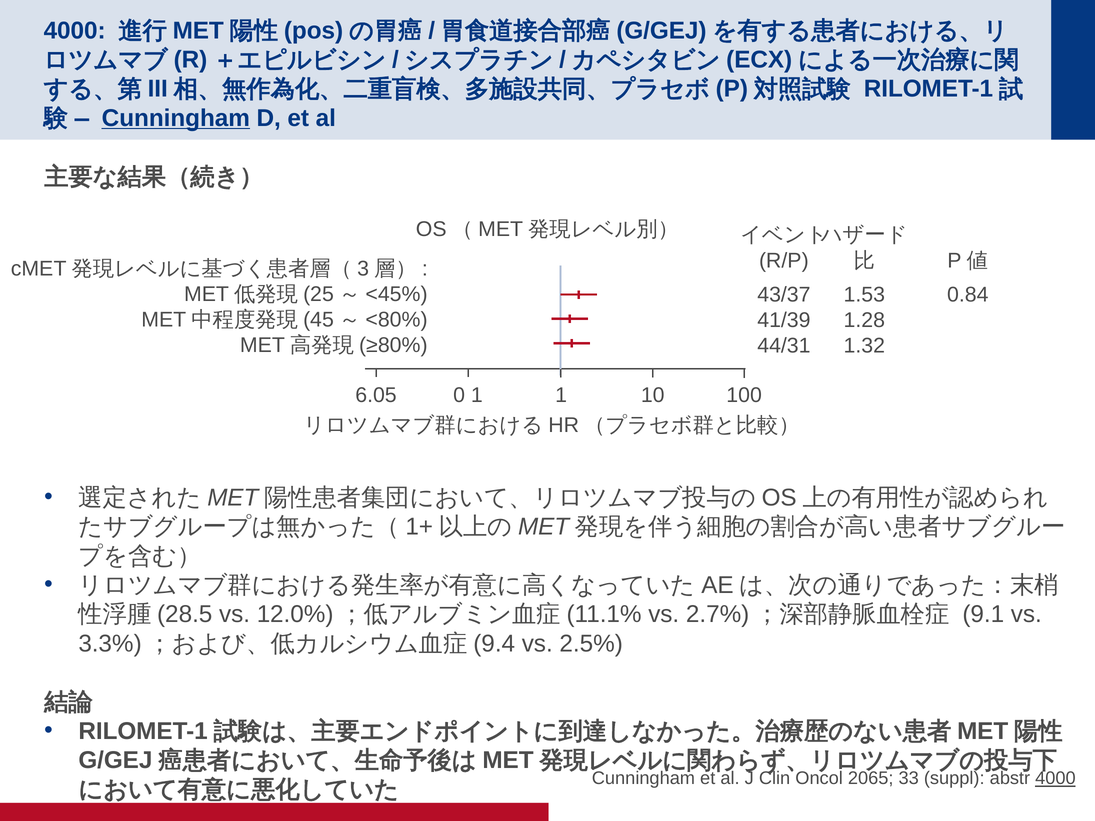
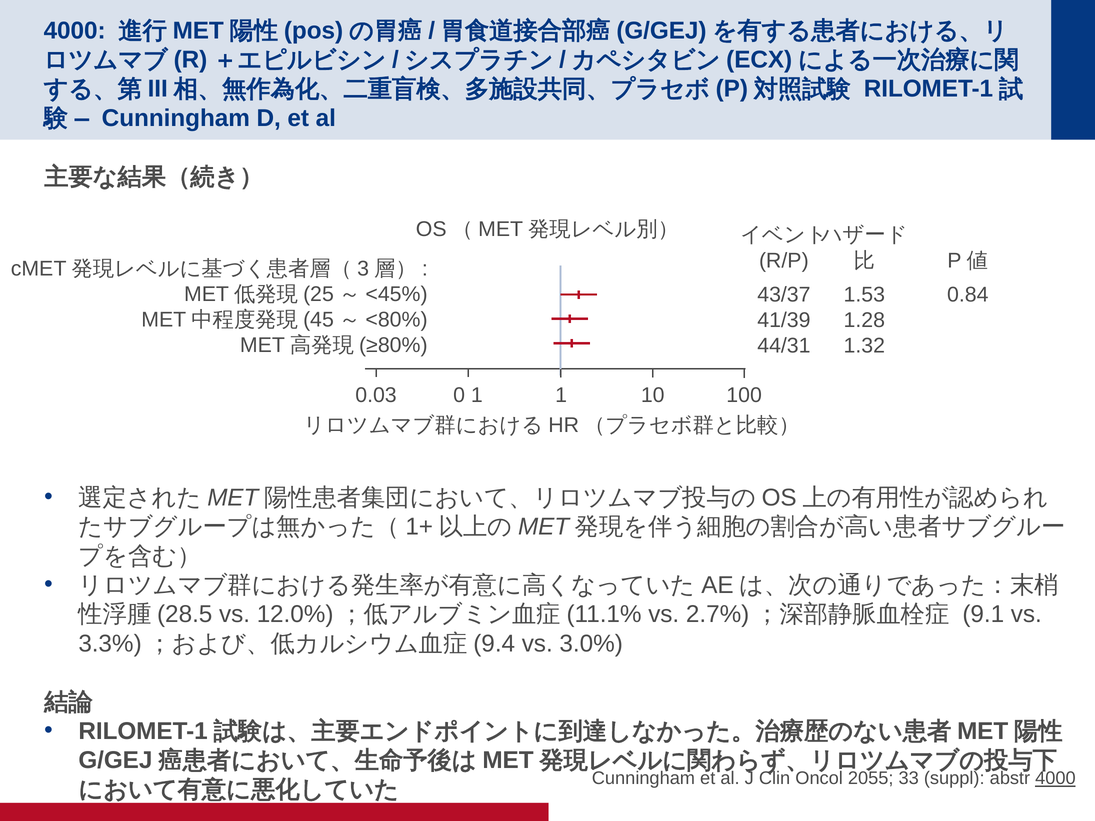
Cunningham underline: present -> none (176, 118)
6.05: 6.05 -> 0.03 (376, 395)
2.5%: 2.5% -> 3.0% (591, 644)
2065: 2065 -> 2055 (871, 779)
